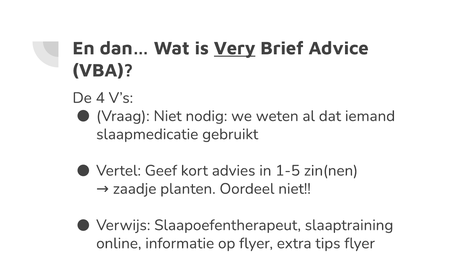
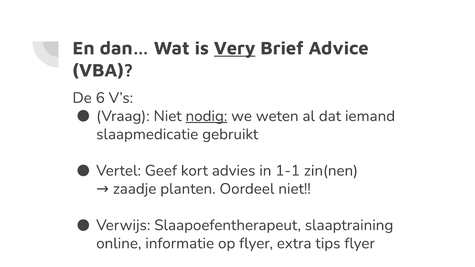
4: 4 -> 6 (100, 98)
nodig underline: none -> present (206, 116)
1-5: 1-5 -> 1-1 (288, 171)
